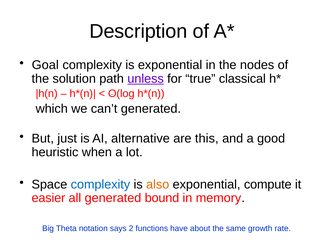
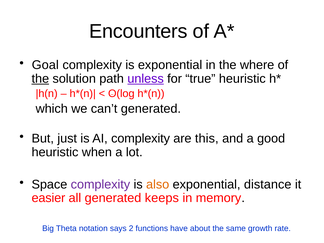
Description: Description -> Encounters (138, 31)
nodes: nodes -> where (257, 65)
the underline: none -> present (40, 79)
true classical: classical -> heuristic (242, 79)
AI alternative: alternative -> complexity (141, 139)
complexity colour: blue -> purple (100, 184)
compute: compute -> distance (268, 184)
bound: bound -> keeps (162, 198)
